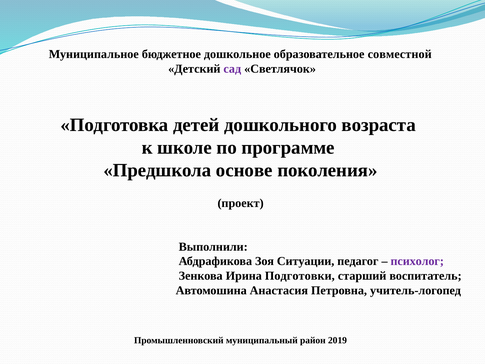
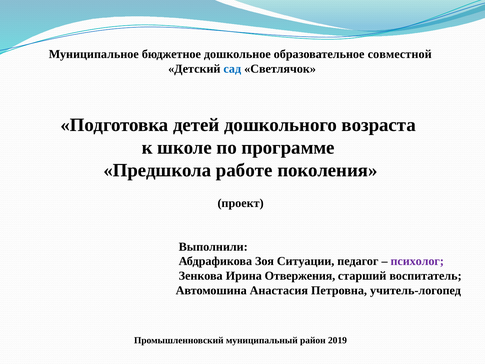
сад colour: purple -> blue (232, 69)
основе: основе -> работе (244, 170)
Подготовки: Подготовки -> Отвержения (300, 276)
